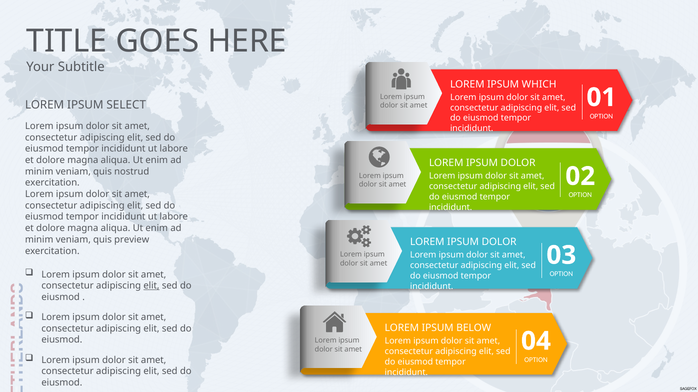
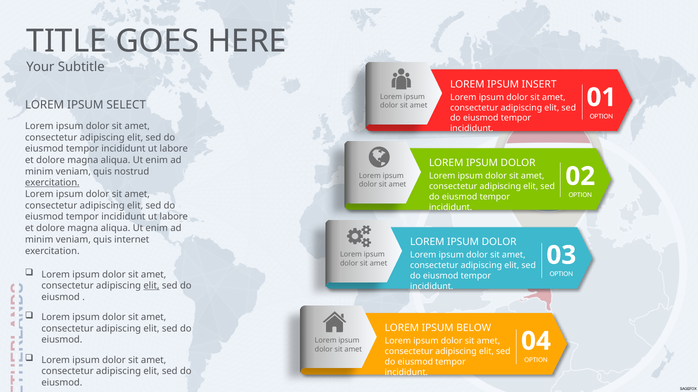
WHICH: WHICH -> INSERT (539, 84)
exercitation underline: none -> present (52, 183)
preview: preview -> internet (132, 240)
